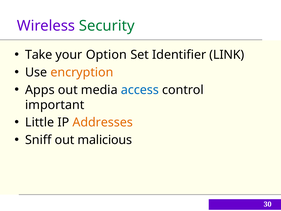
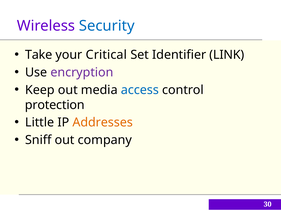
Security colour: green -> blue (107, 26)
Option: Option -> Critical (106, 55)
encryption colour: orange -> purple (82, 72)
Apps: Apps -> Keep (40, 90)
important: important -> protection (55, 105)
malicious: malicious -> company (105, 140)
